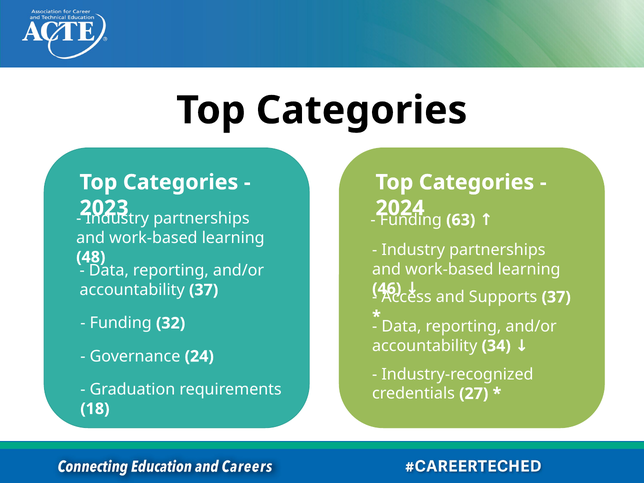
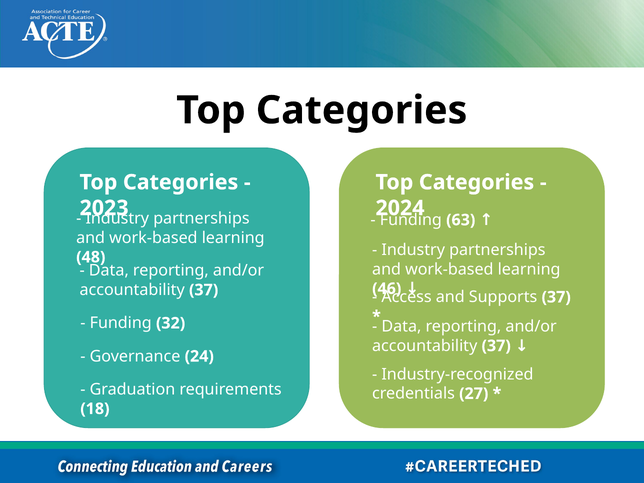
34: 34 -> 37 (496, 346)
